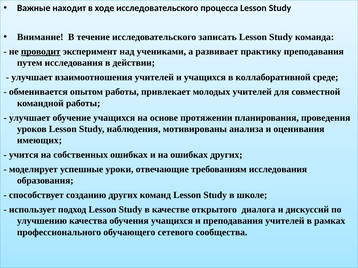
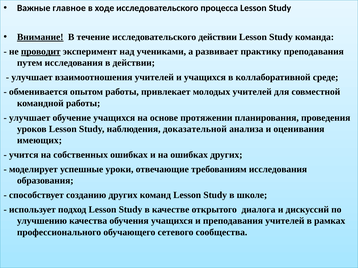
находит: находит -> главное (69, 8)
Внимание underline: none -> present (40, 37)
исследовательского записать: записать -> действии (218, 37)
мотивированы: мотивированы -> доказательной (195, 129)
